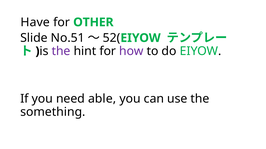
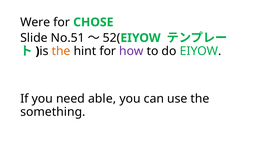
Have: Have -> Were (35, 22)
OTHER: OTHER -> CHOSE (93, 22)
the colour: purple -> orange (61, 51)
